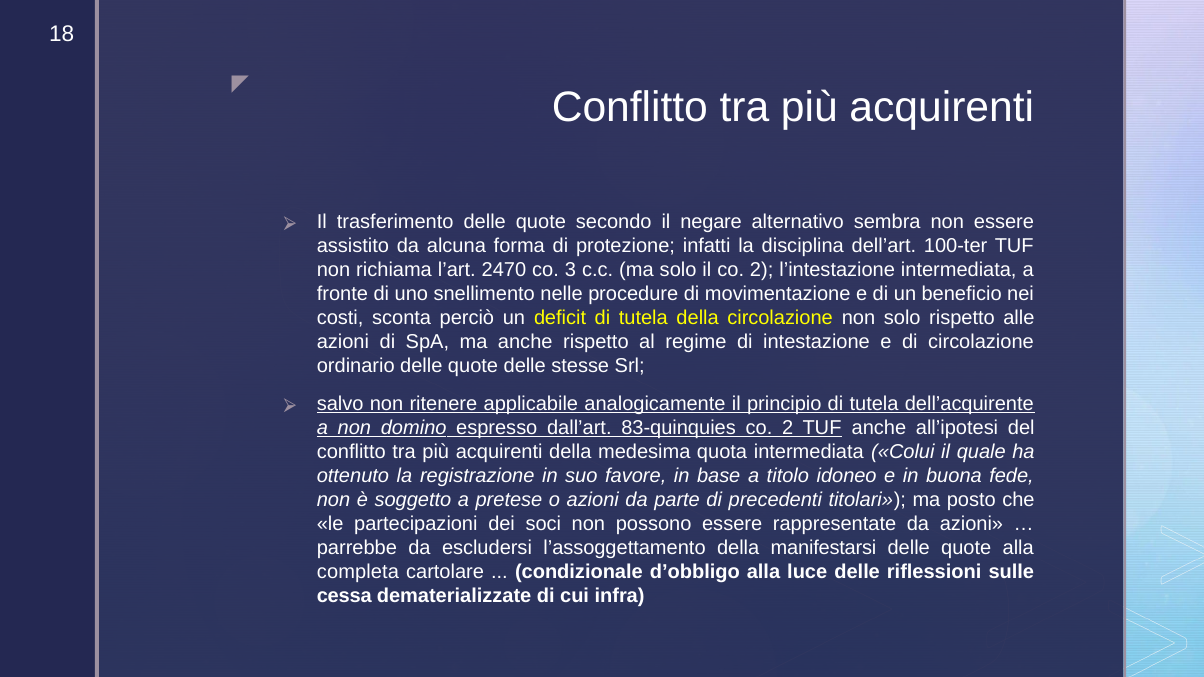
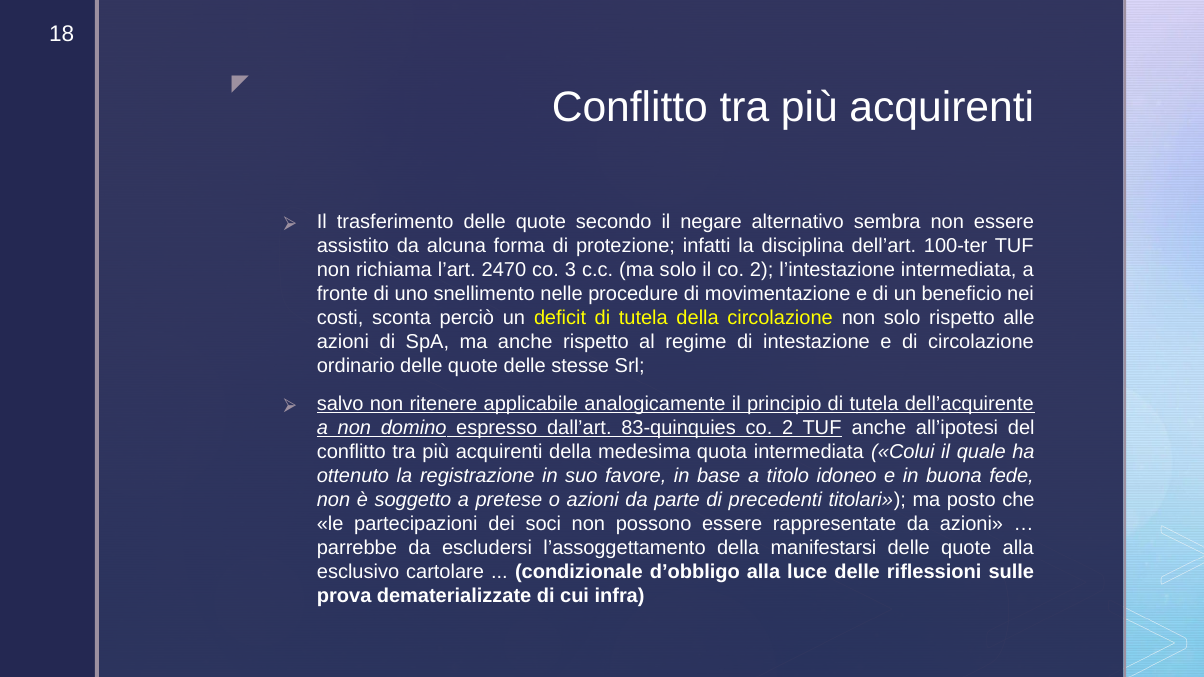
completa: completa -> esclusivo (358, 572)
cessa: cessa -> prova (344, 596)
